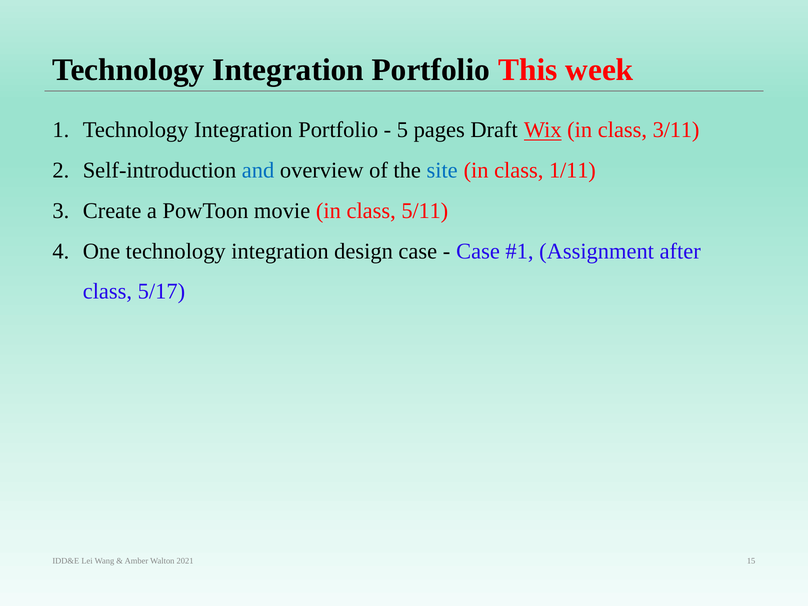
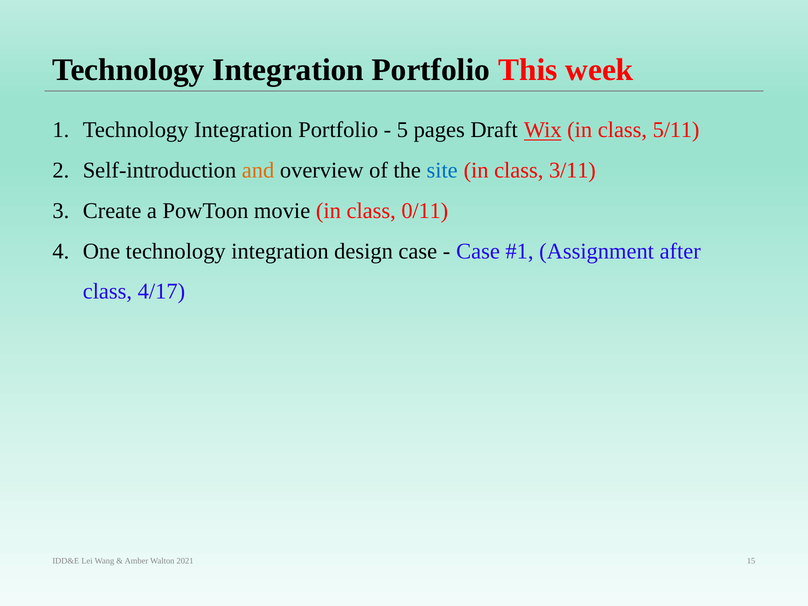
3/11: 3/11 -> 5/11 (676, 130)
and colour: blue -> orange (258, 170)
1/11: 1/11 -> 3/11 (572, 170)
5/11: 5/11 -> 0/11 (425, 211)
5/17: 5/17 -> 4/17 (161, 292)
